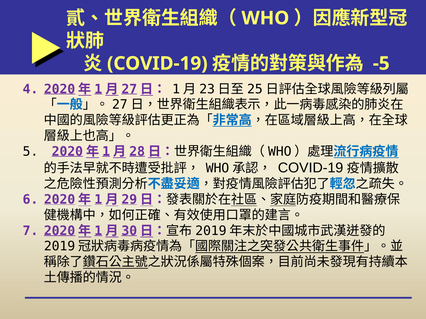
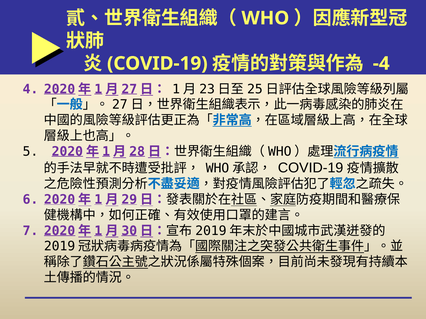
-5: -5 -> -4 (381, 64)
